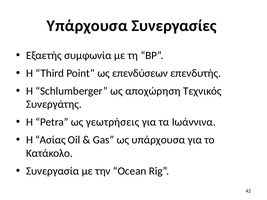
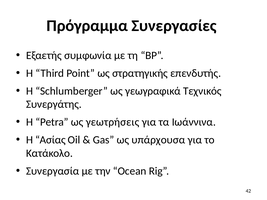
Υπάρχουσα: Υπάρχουσα -> Πρόγραμμα (87, 26)
επενδύσεων: επενδύσεων -> στρατηγικής (140, 73)
αποχώρηση: αποχώρηση -> γεωγραφικά (153, 91)
